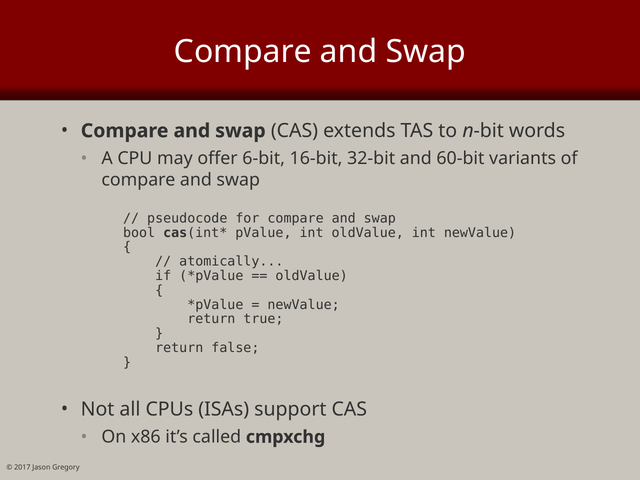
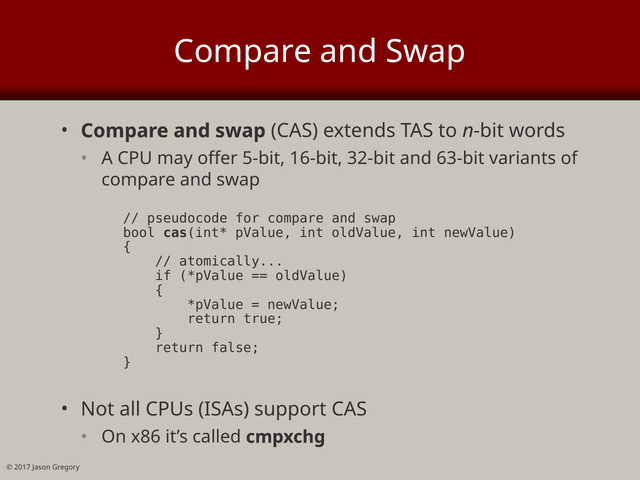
6-bit: 6-bit -> 5-bit (264, 158)
60-bit: 60-bit -> 63-bit (460, 158)
